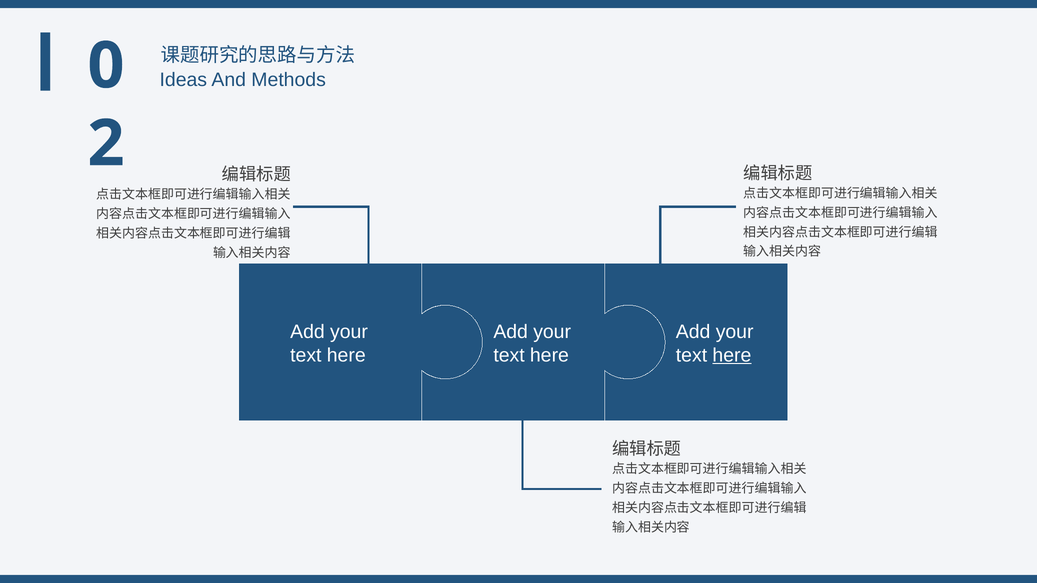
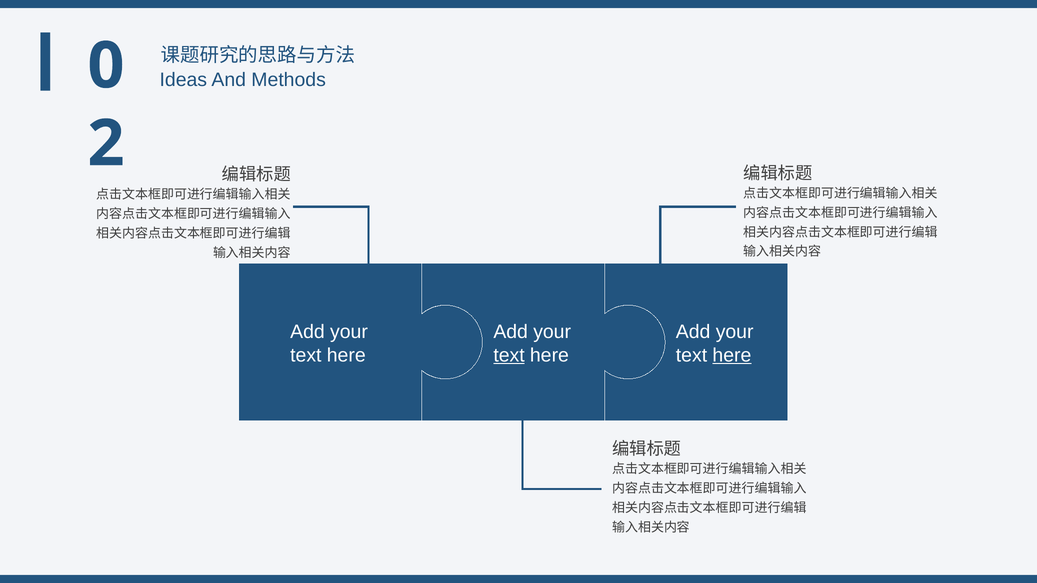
text underline: none -> present (509, 355)
